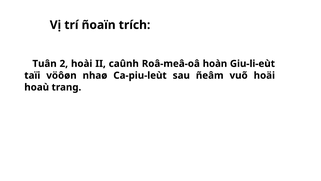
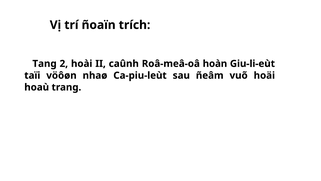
Tuân: Tuân -> Tang (45, 64)
